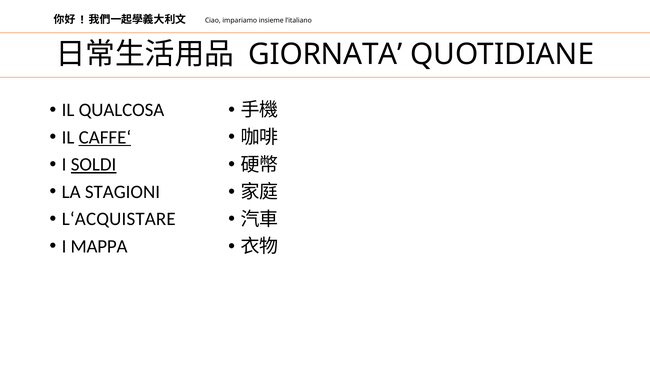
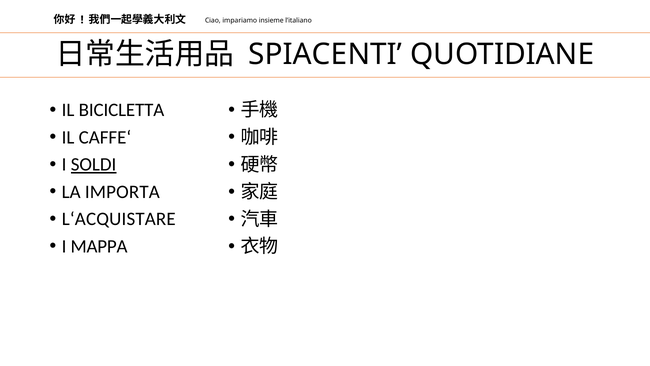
GIORNATA: GIORNATA -> SPIACENTI (325, 55)
QUALCOSA: QUALCOSA -> BICICLETTA (122, 110)
CAFFE‘ underline: present -> none (105, 137)
STAGIONI: STAGIONI -> IMPORTA (122, 192)
